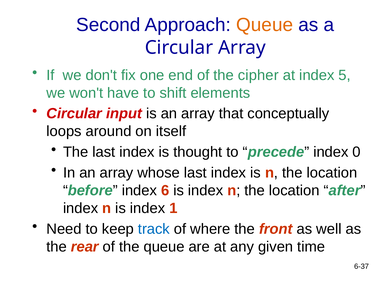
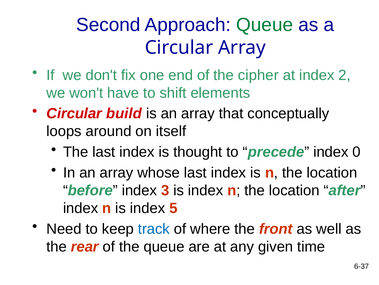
Queue colour: orange -> green (265, 25)
5: 5 -> 2 (345, 75)
input: input -> build (124, 113)
6: 6 -> 3 (165, 190)
1: 1 -> 5 (173, 208)
